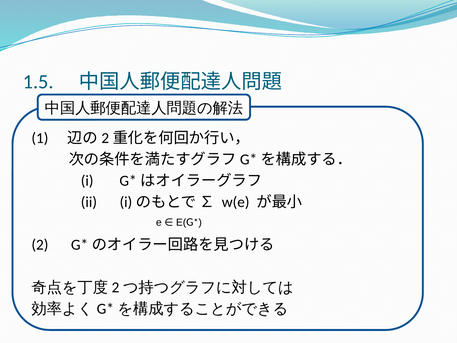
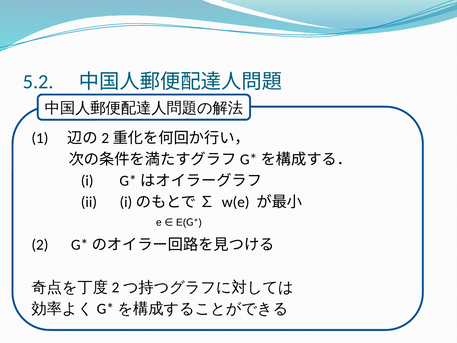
1.5: 1.5 -> 5.2 (38, 82)
